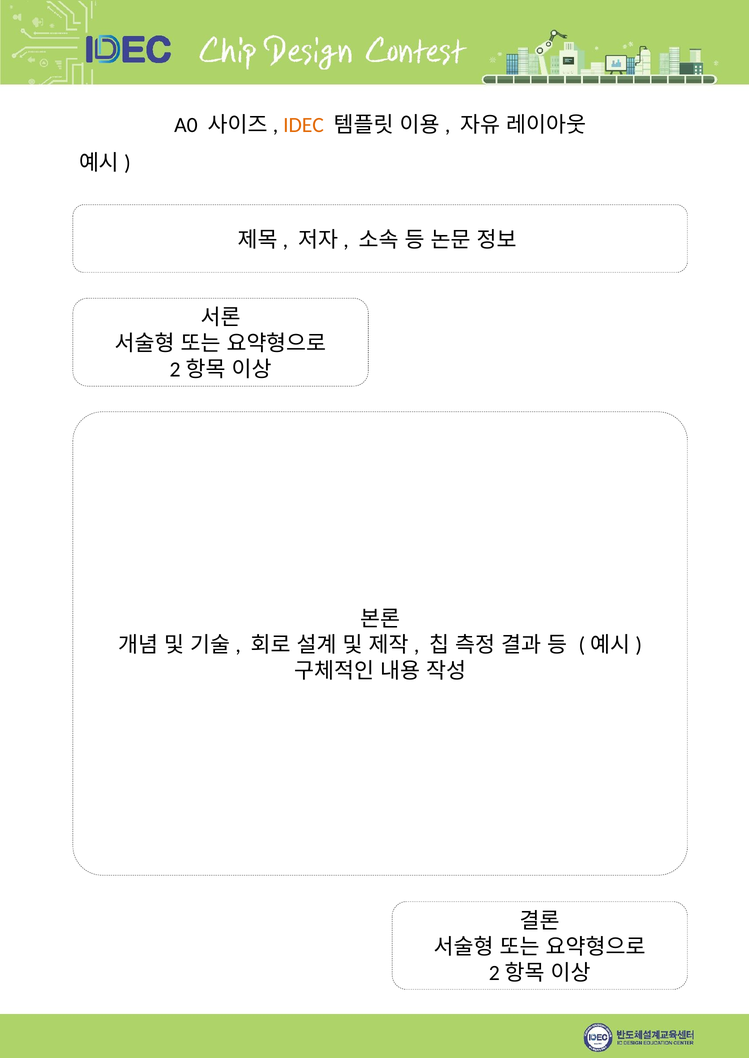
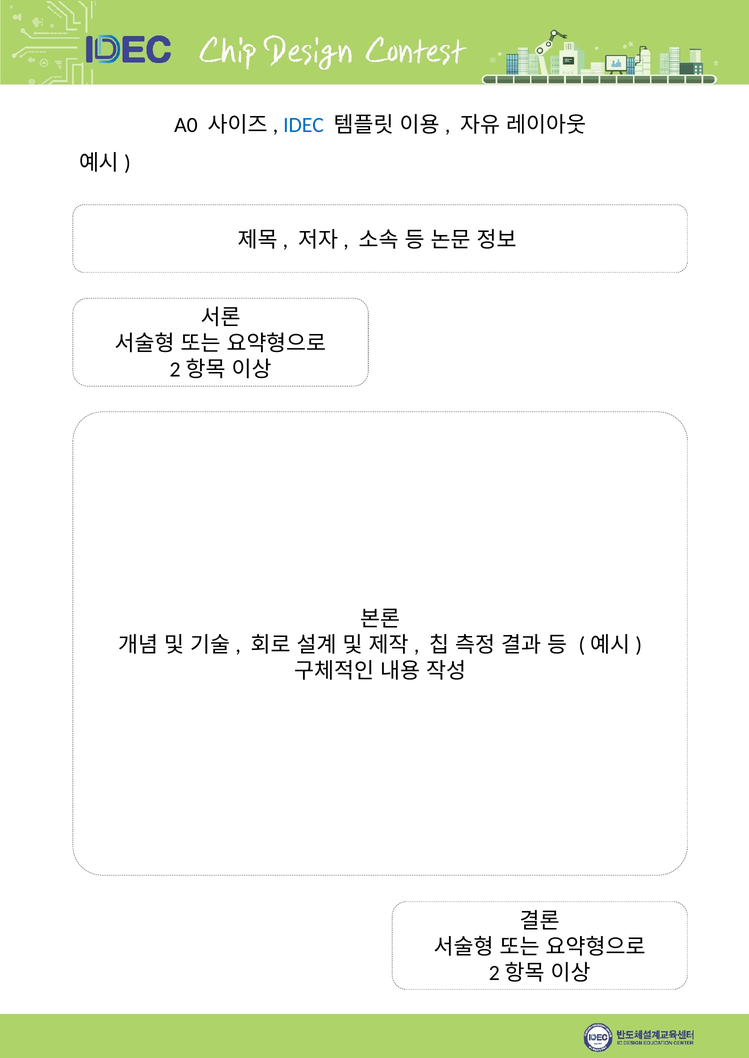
IDEC colour: orange -> blue (304, 125)
